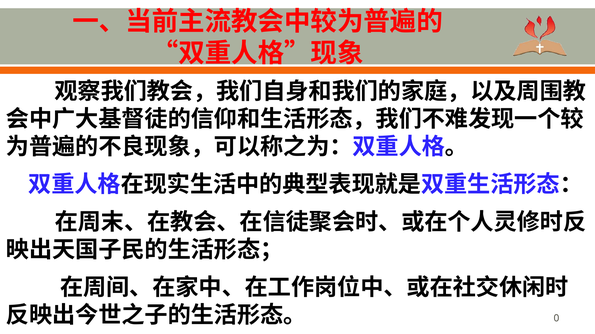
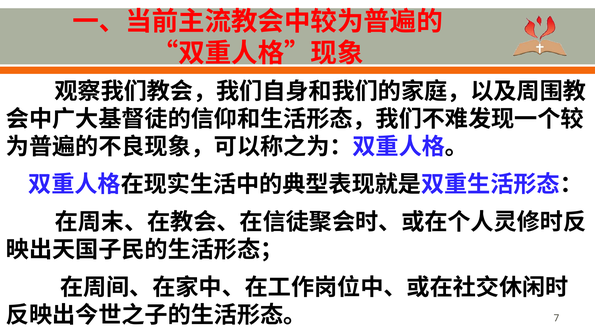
0: 0 -> 7 (556, 319)
